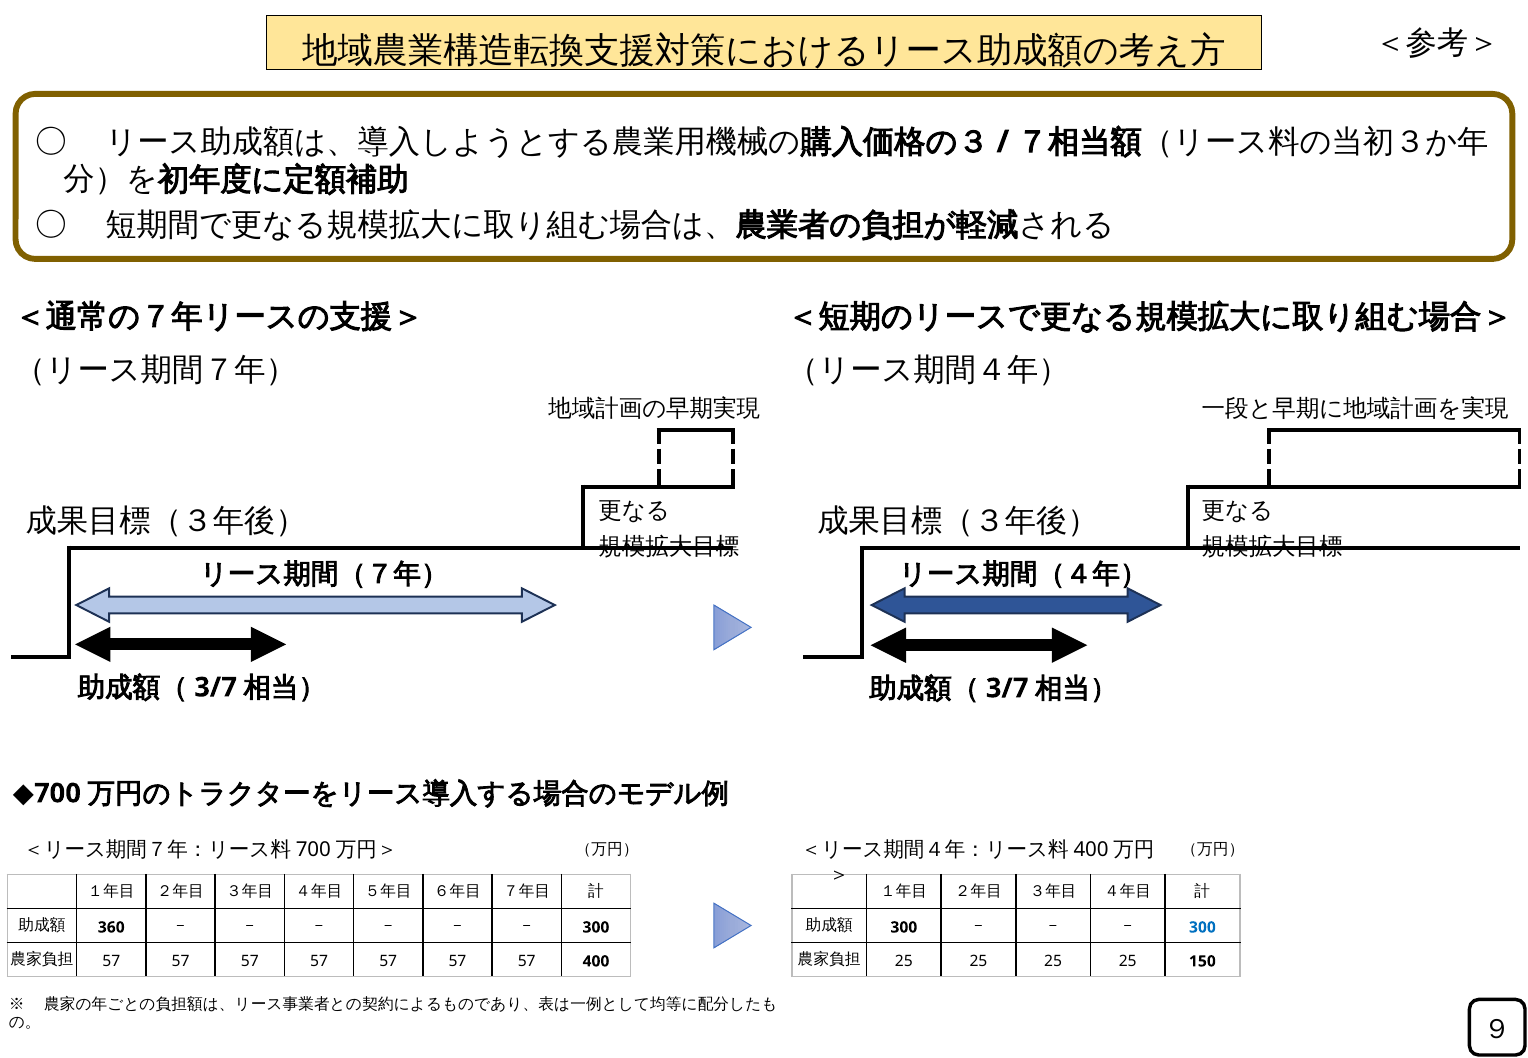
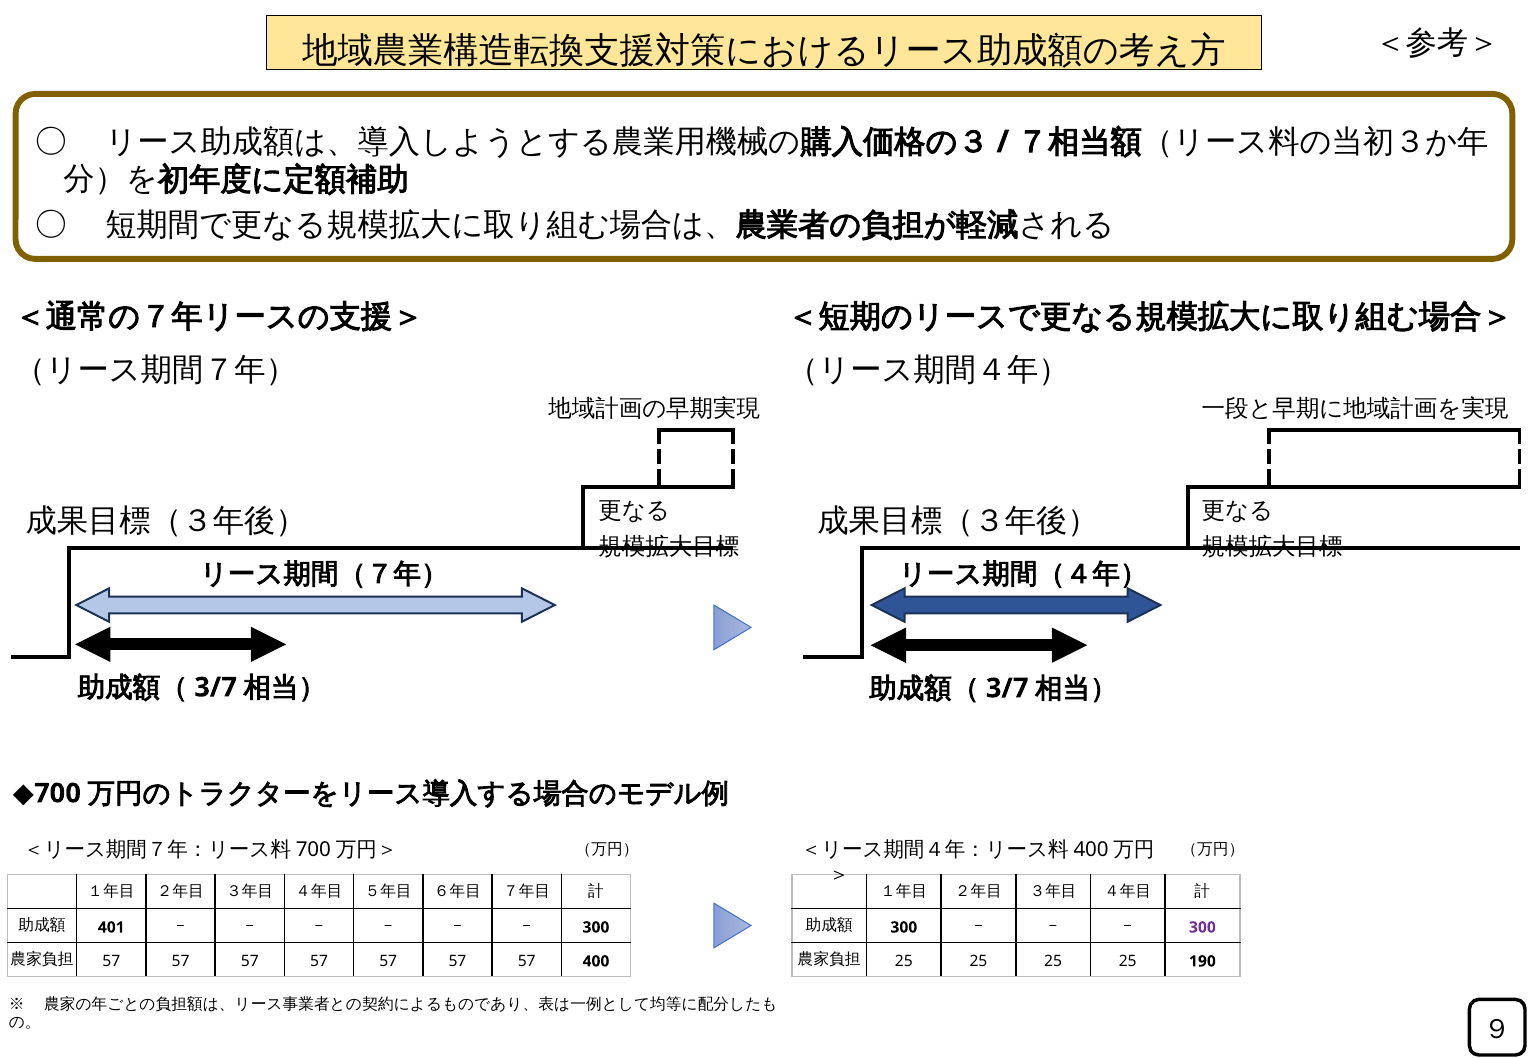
360: 360 -> 401 (111, 927)
300 colour: blue -> purple (1202, 927)
150: 150 -> 190 (1202, 961)
